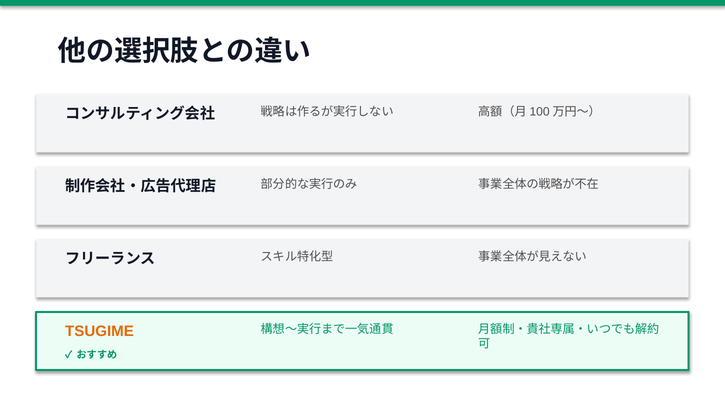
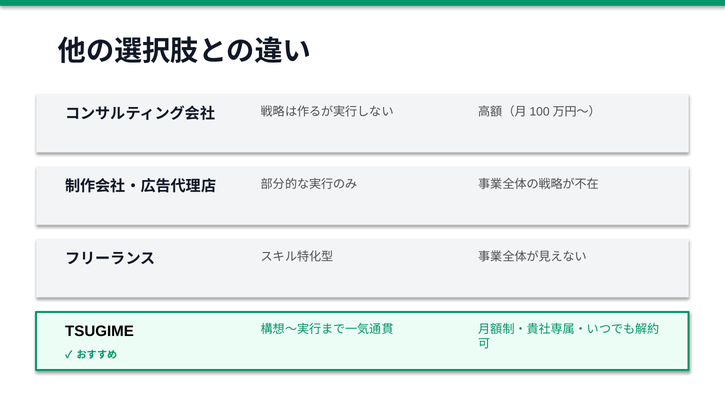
TSUGIME colour: orange -> black (99, 331)
